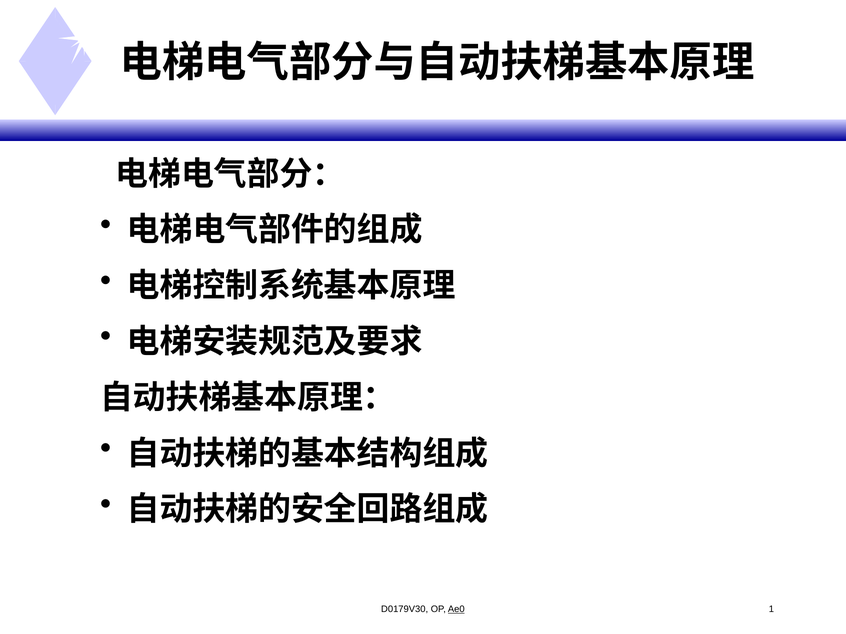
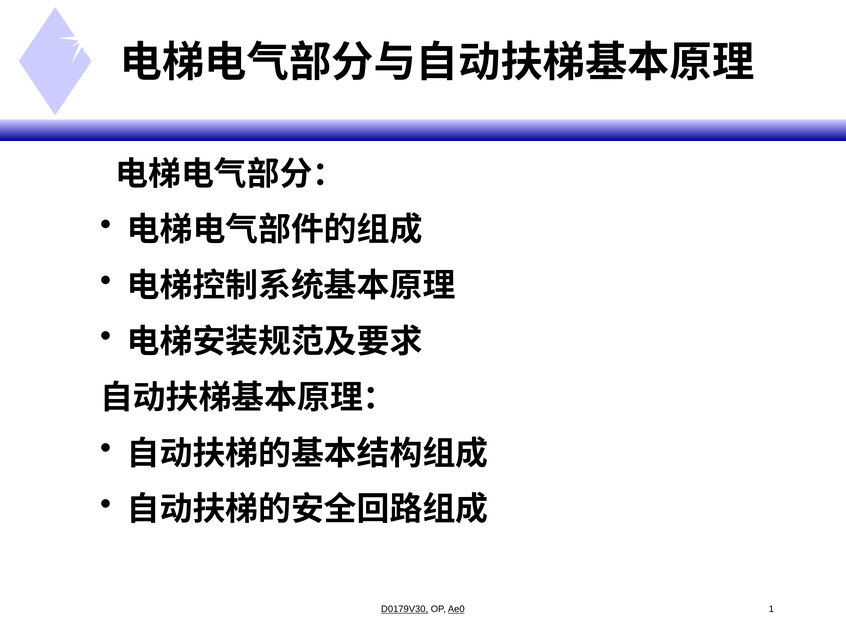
D0179V30 underline: none -> present (405, 610)
